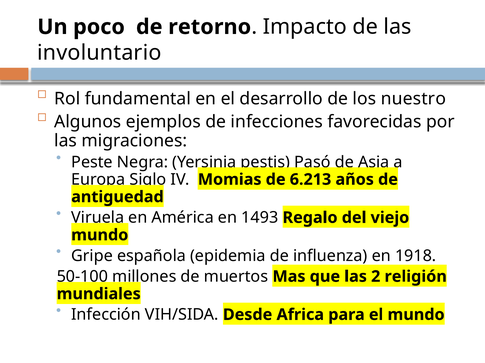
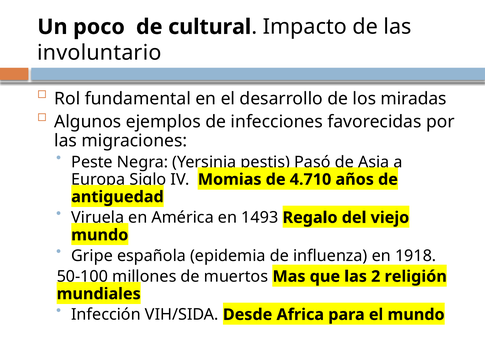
retorno: retorno -> cultural (210, 27)
nuestro: nuestro -> miradas (414, 99)
6.213: 6.213 -> 4.710 (311, 180)
